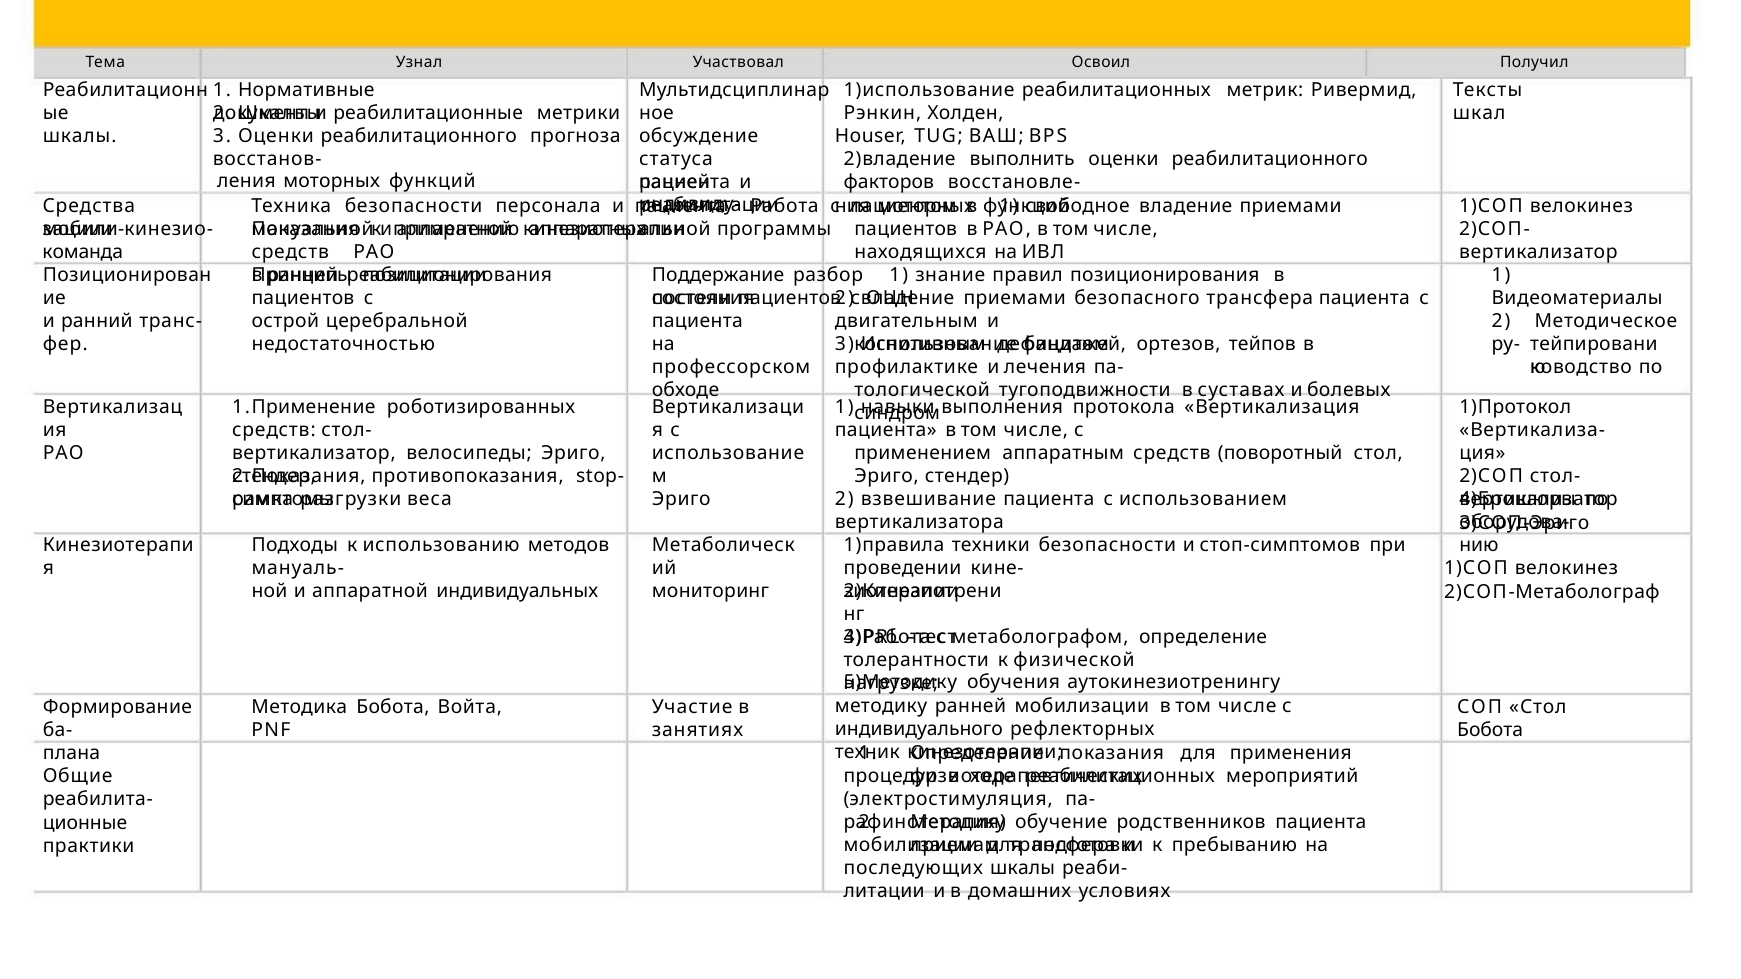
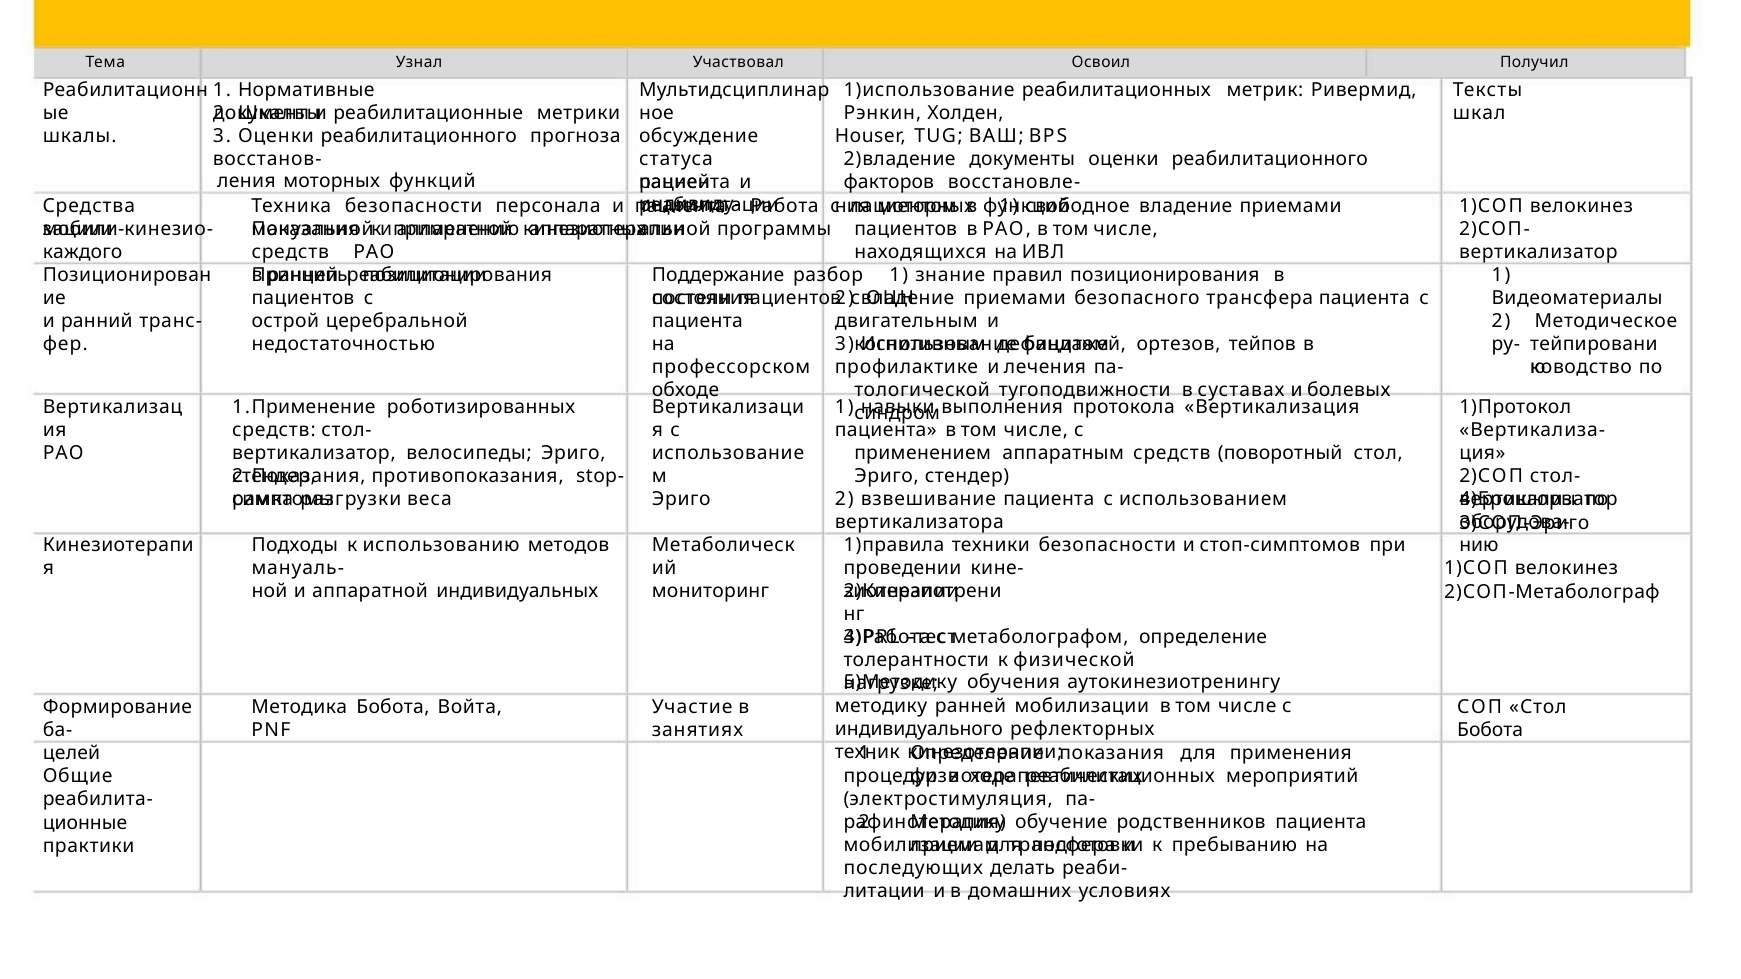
2)владение выполнить: выполнить -> документы (1022, 159)
команда: команда -> каждого (83, 252)
плана: плана -> целей (72, 753)
последующих шкалы: шкалы -> делать (1023, 868)
